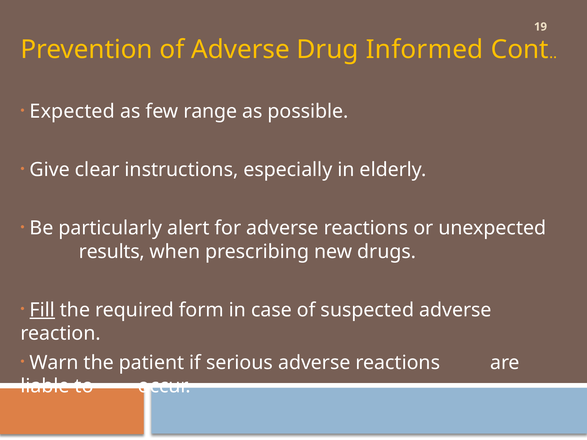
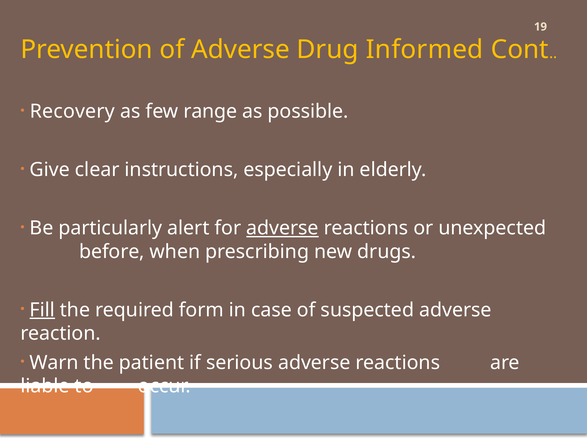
Expected: Expected -> Recovery (72, 112)
adverse underline: none -> present (282, 228)
results: results -> before (112, 252)
